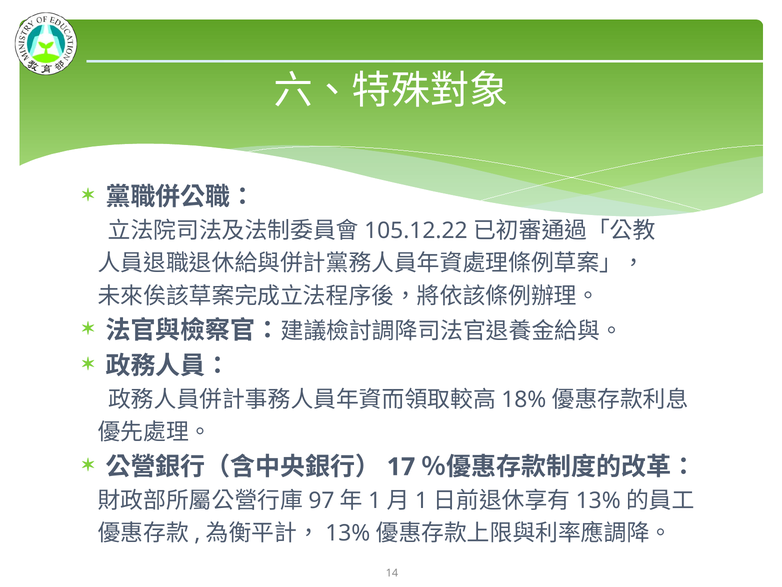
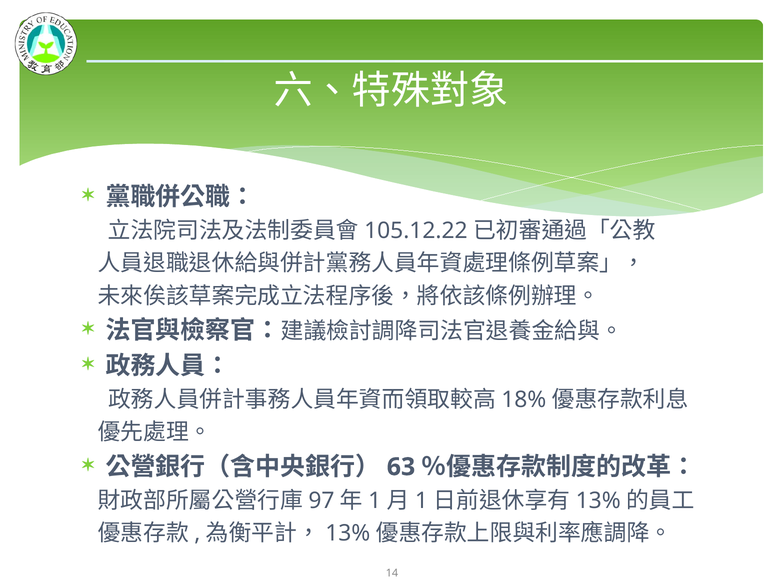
17: 17 -> 63 (401, 467)
